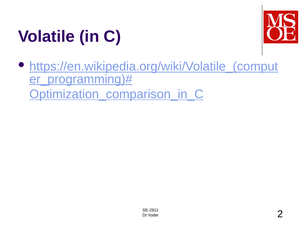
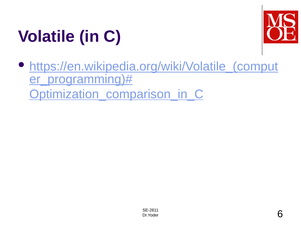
2: 2 -> 6 (280, 214)
